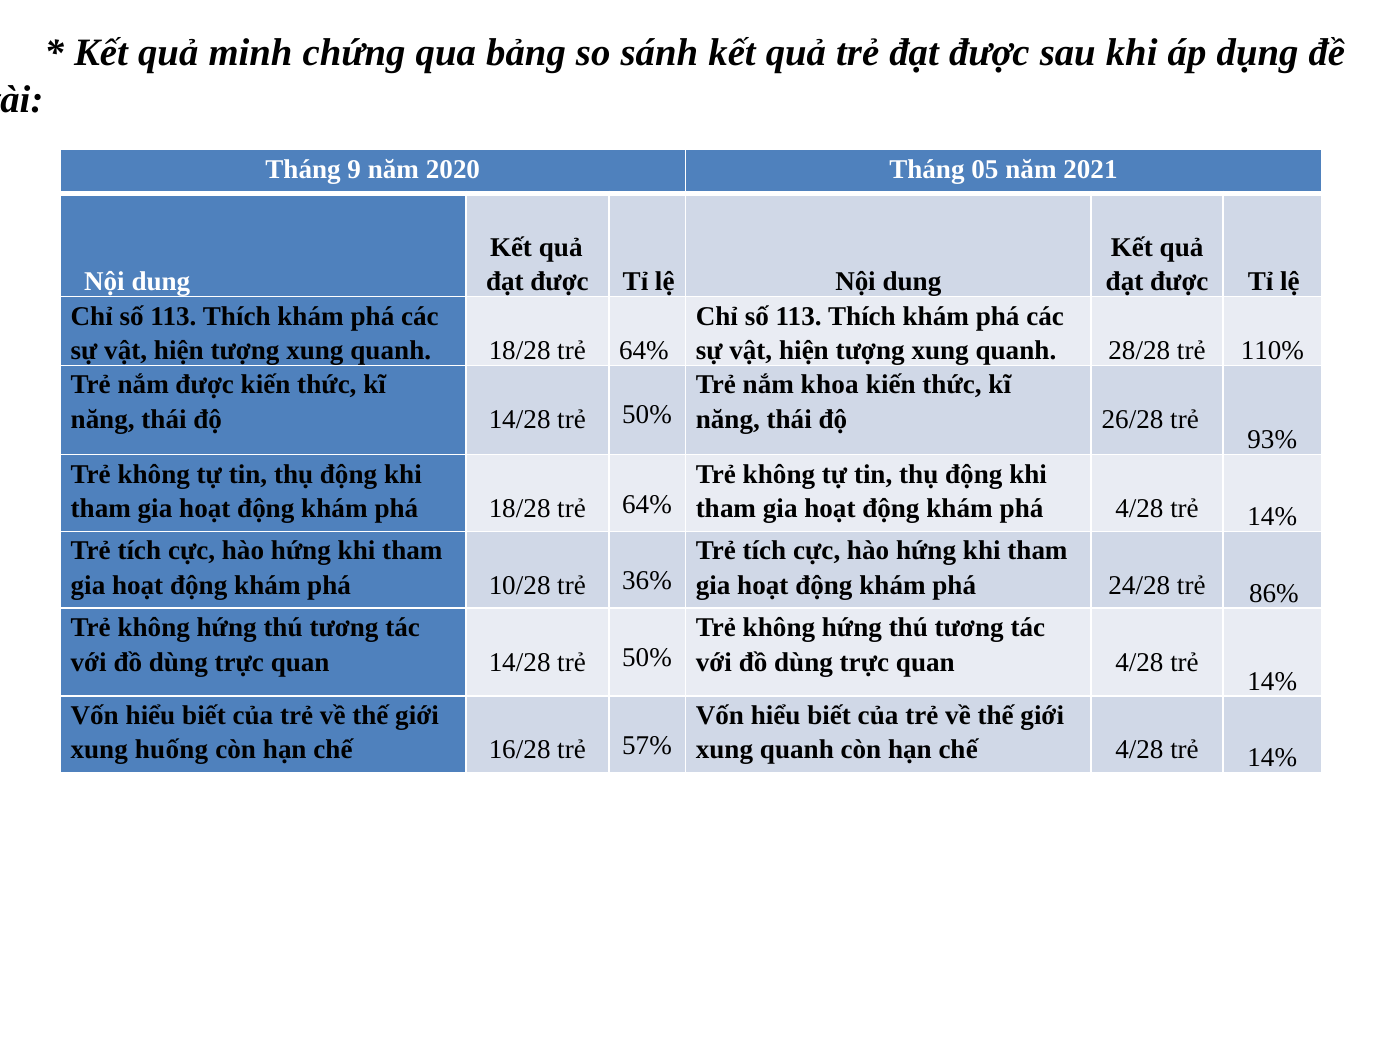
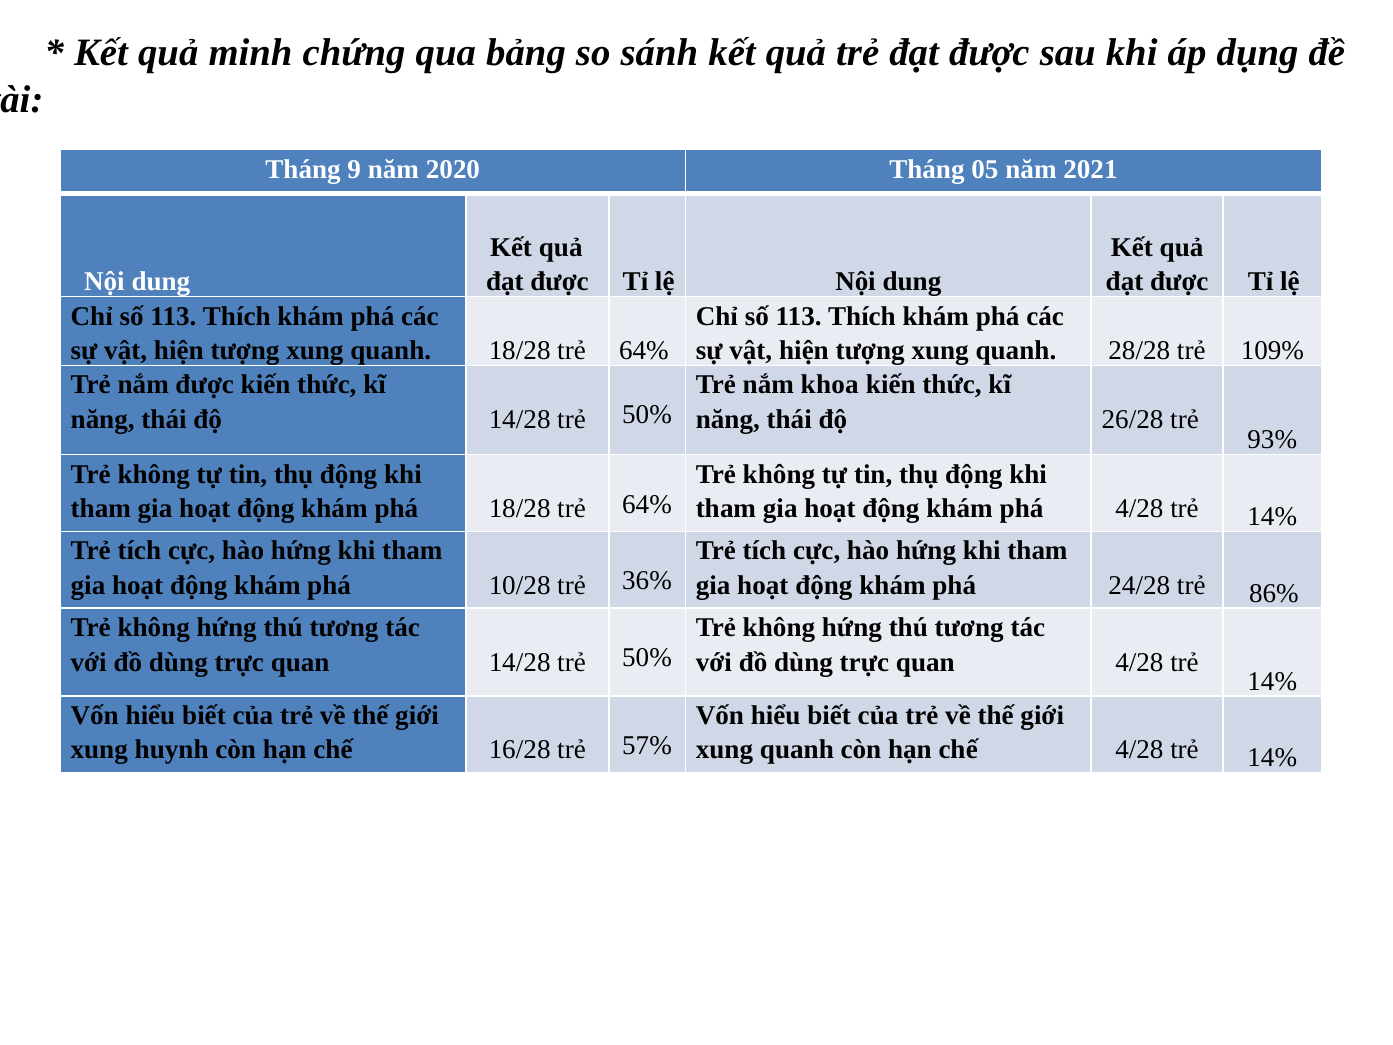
110%: 110% -> 109% (1272, 351)
huống: huống -> huynh (172, 750)
